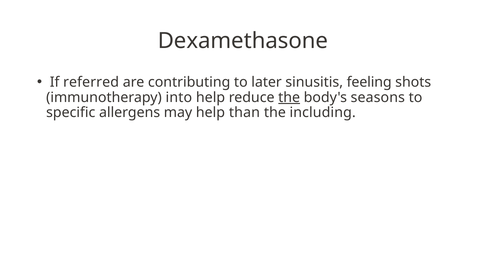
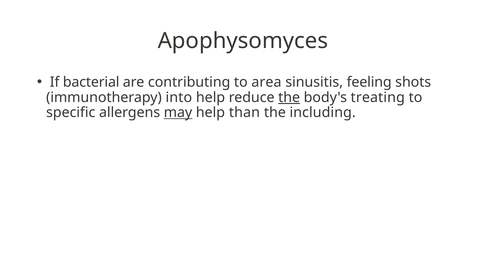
Dexamethasone: Dexamethasone -> Apophysomyces (243, 41)
referred: referred -> bacterial (91, 82)
later: later -> area (266, 82)
seasons: seasons -> treating (378, 97)
may underline: none -> present (178, 113)
